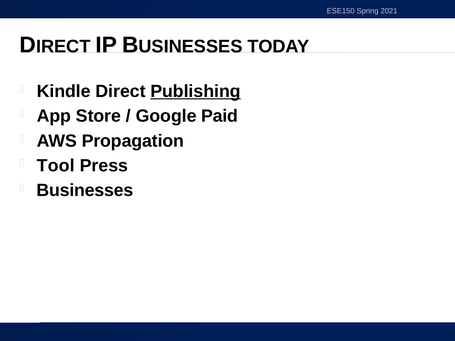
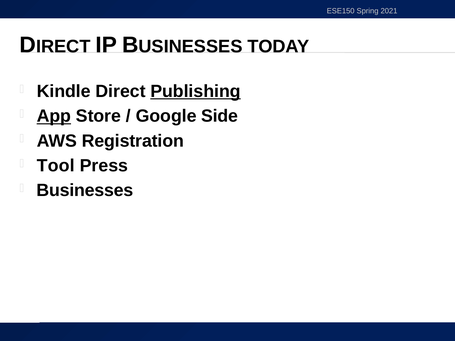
App underline: none -> present (54, 116)
Paid: Paid -> Side (220, 116)
Propagation: Propagation -> Registration (133, 141)
